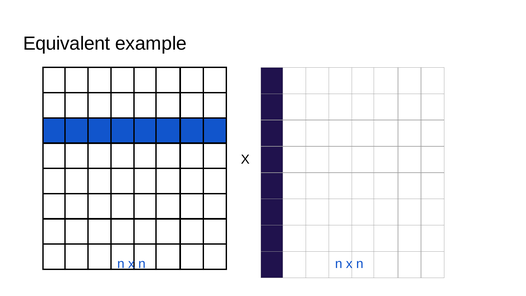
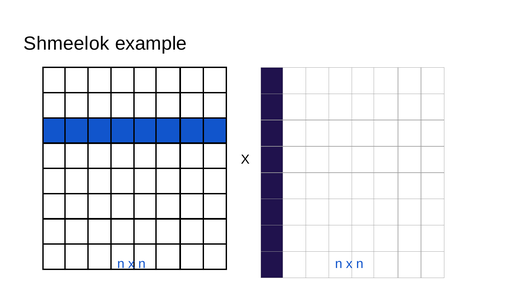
Equivalent: Equivalent -> Shmeelok (66, 44)
